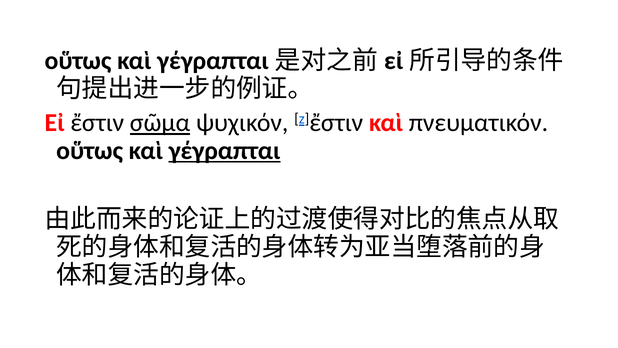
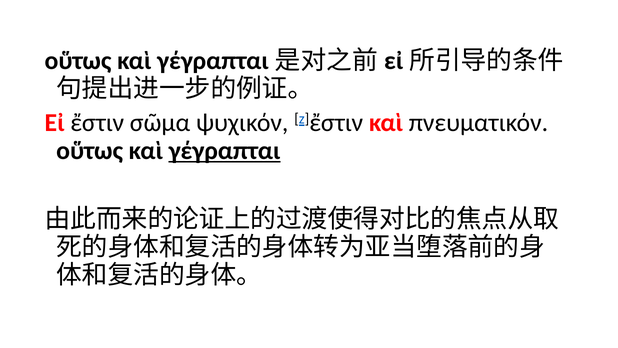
σῶμα underline: present -> none (160, 123)
